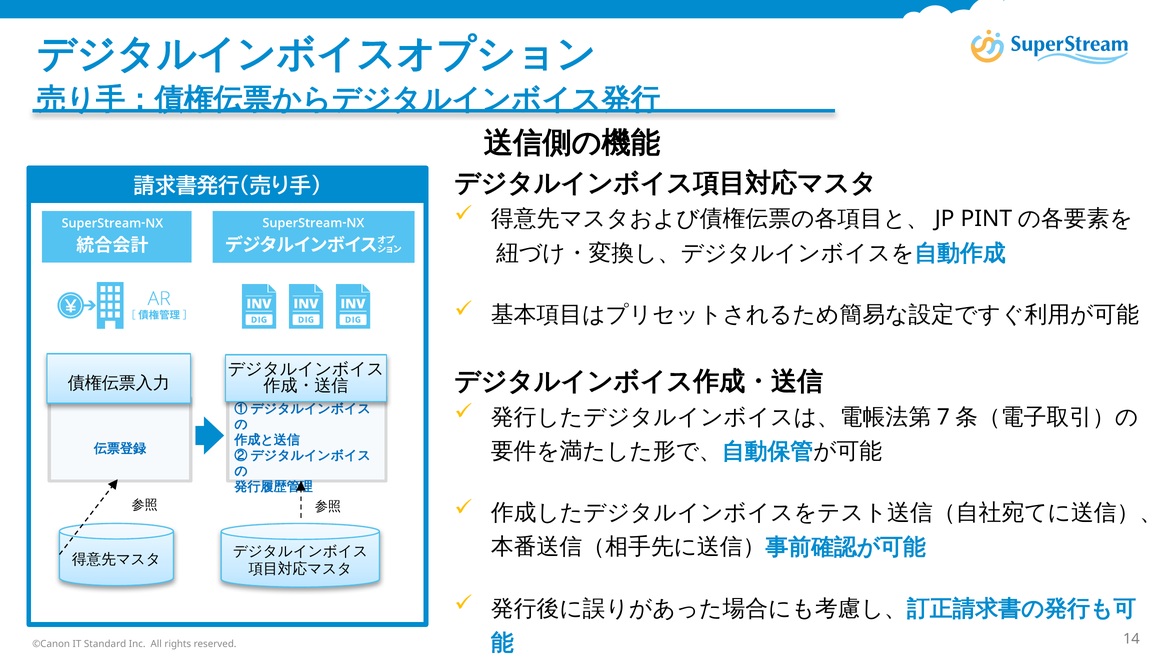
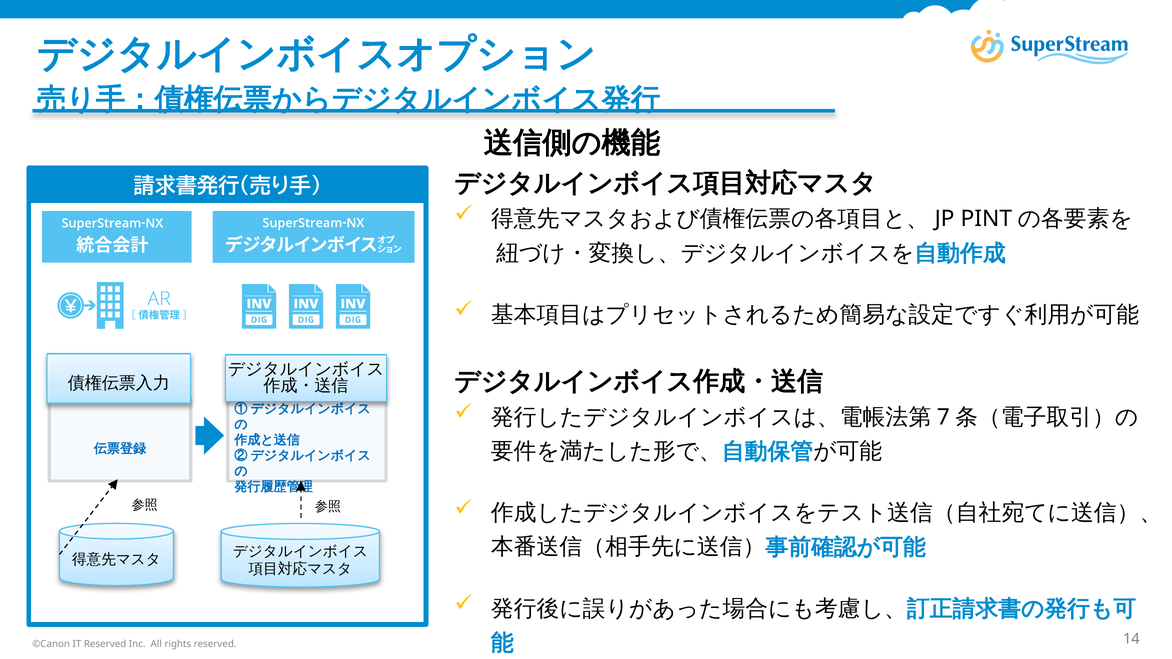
IT Standard: Standard -> Reserved (105, 644)
